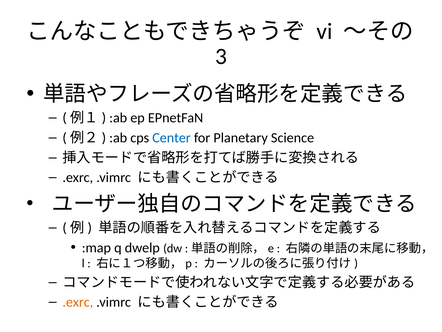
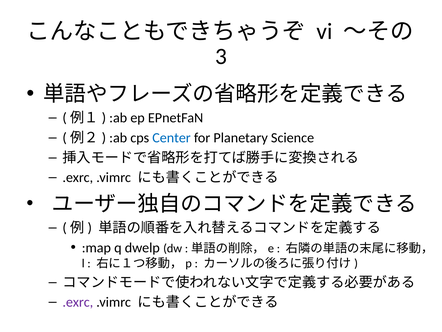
.exrc colour: orange -> purple (78, 302)
